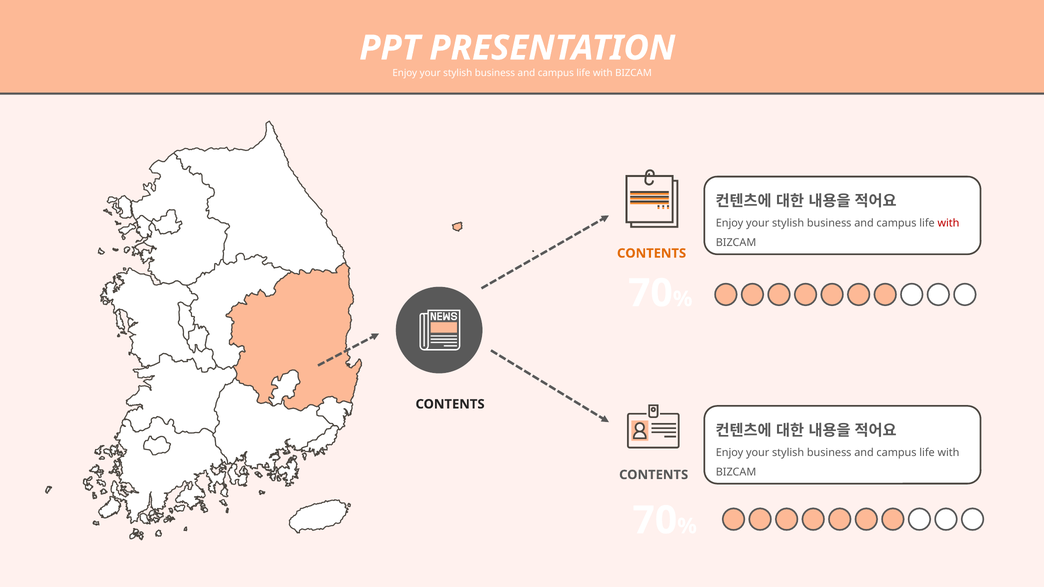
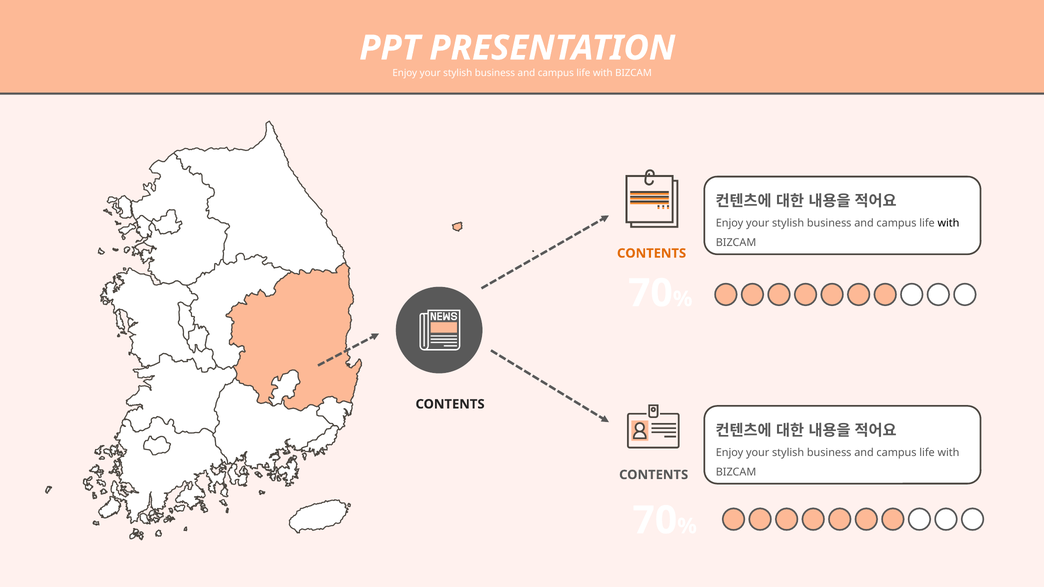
with colour: red -> black (948, 223)
